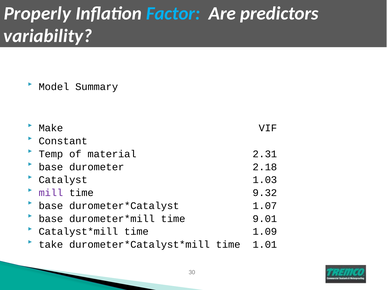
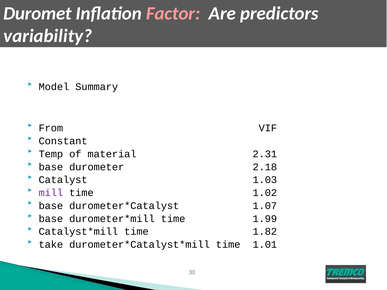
Properly: Properly -> Duromet (38, 13)
Factor colour: light blue -> pink (173, 13)
Make: Make -> From (51, 128)
9.32: 9.32 -> 1.02 (265, 193)
9.01: 9.01 -> 1.99 (265, 219)
1.09: 1.09 -> 1.82 (265, 232)
